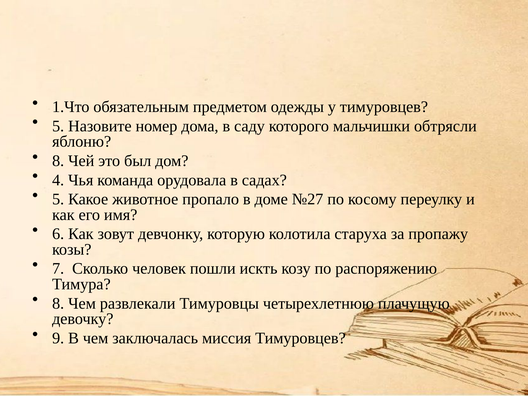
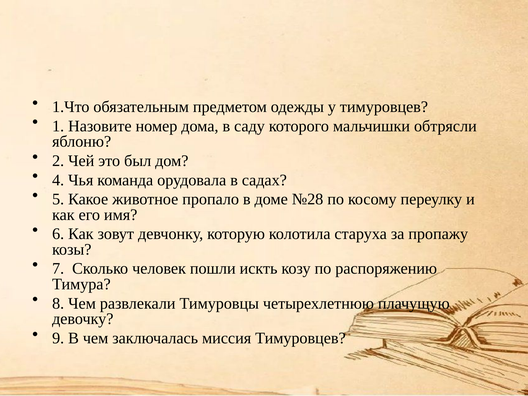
5: 5 -> 1 (58, 126)
8: 8 -> 2 (58, 161)
№27: №27 -> №28 (308, 199)
